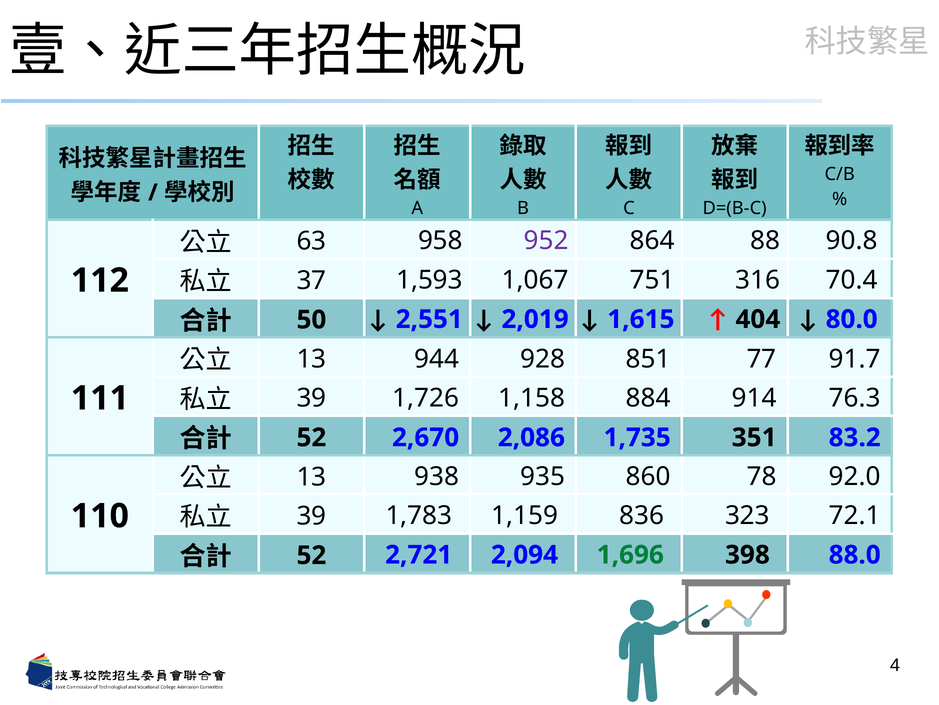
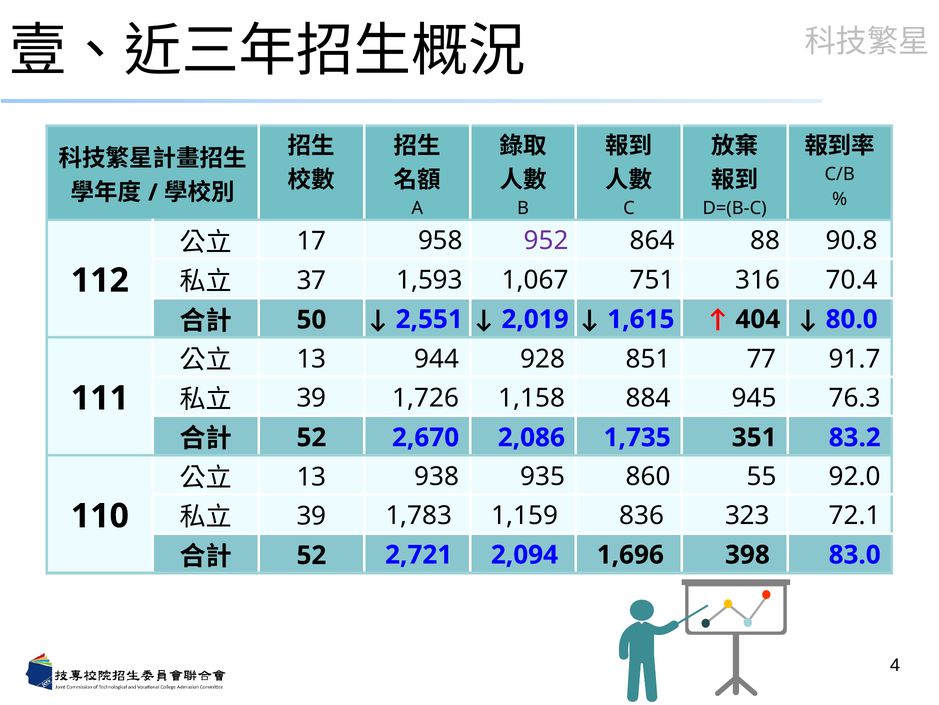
63: 63 -> 17 (311, 241)
914: 914 -> 945 (754, 398)
78: 78 -> 55 (762, 476)
1,696 colour: green -> black (630, 554)
88.0: 88.0 -> 83.0 (855, 554)
